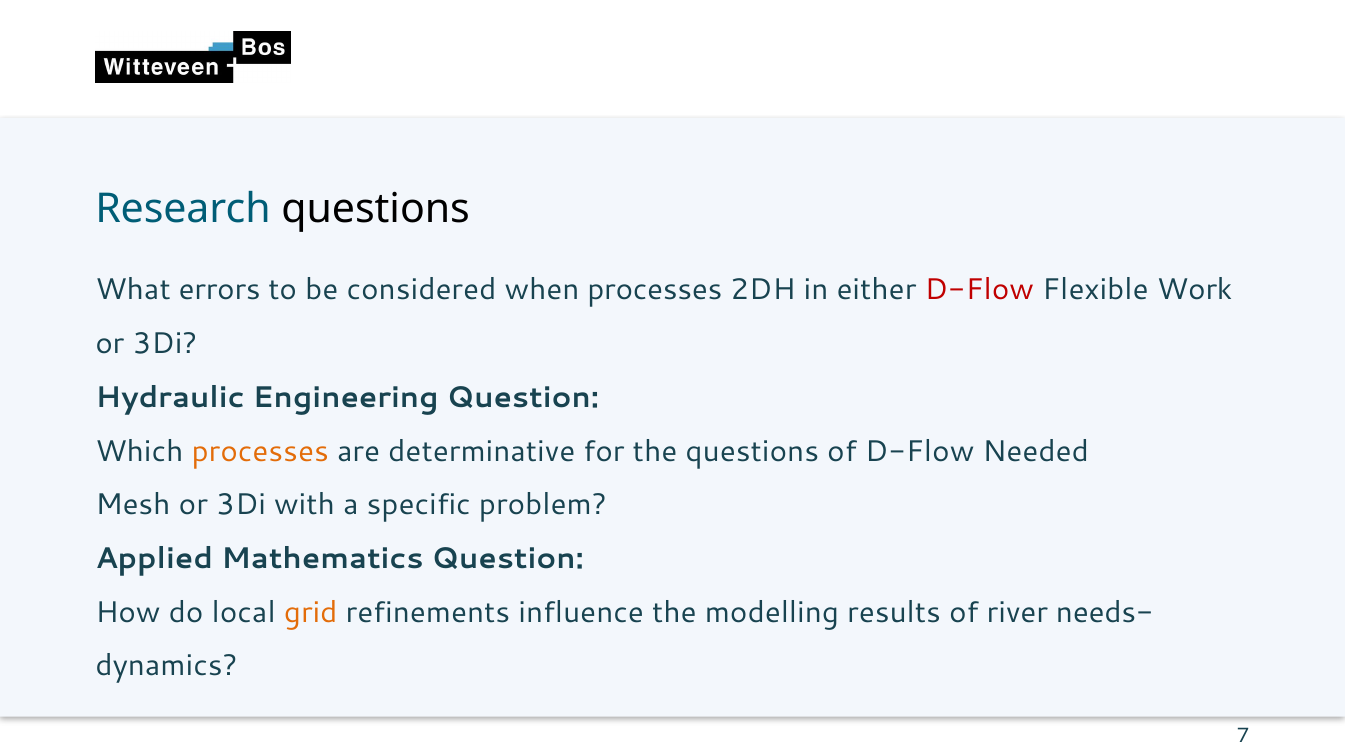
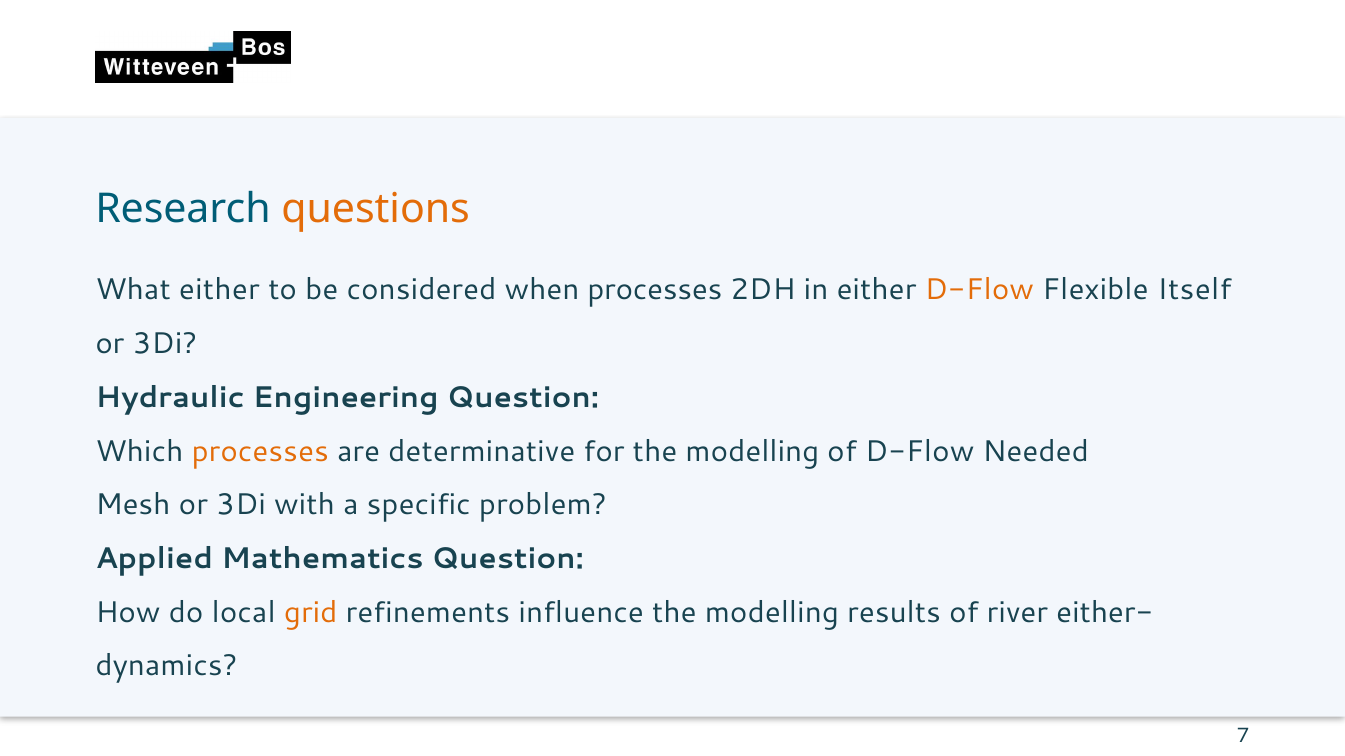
questions colour: black -> orange (376, 209)
What errors: errors -> either (219, 290)
D-Flow colour: red -> orange (979, 290)
Work: Work -> Itself (1194, 290)
for the questions: questions -> modelling (752, 452)
needs-: needs- -> either- (1105, 613)
